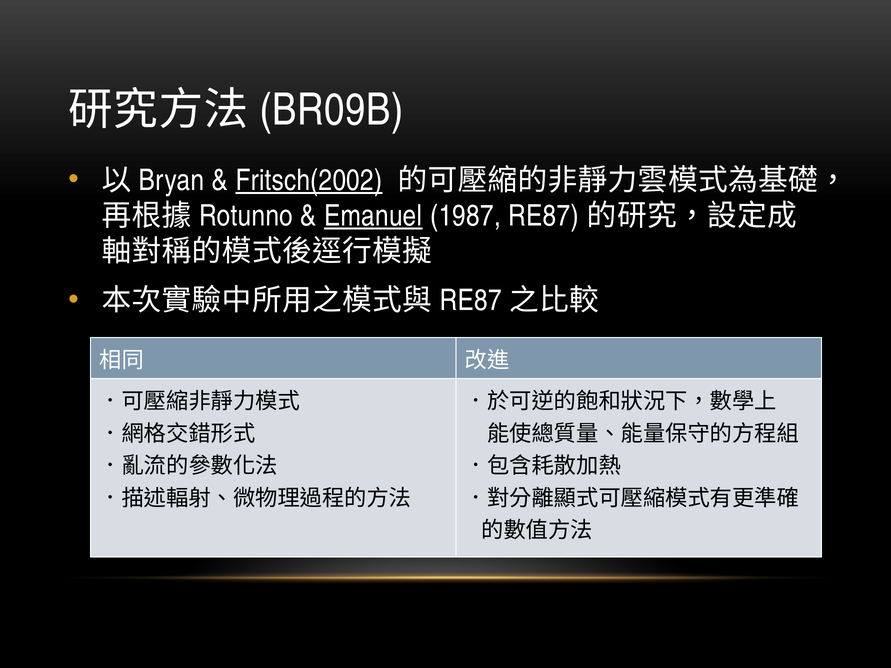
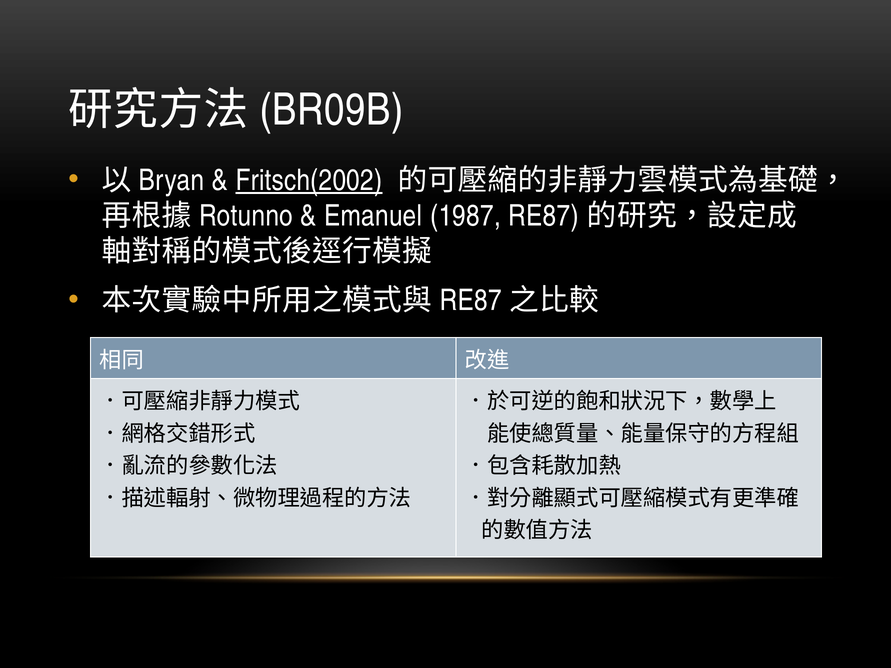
Emanuel underline: present -> none (373, 216)
